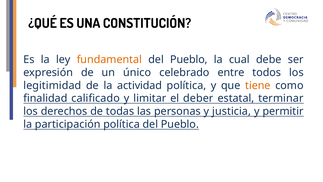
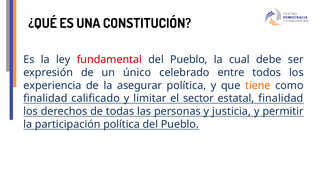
fundamental colour: orange -> red (109, 59)
legitimidad: legitimidad -> experiencia (52, 85)
actividad: actividad -> asegurar (140, 85)
deber: deber -> sector (198, 98)
estatal terminar: terminar -> finalidad (281, 98)
